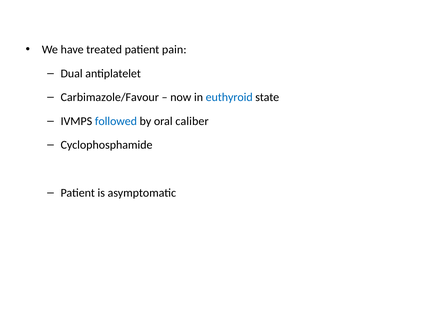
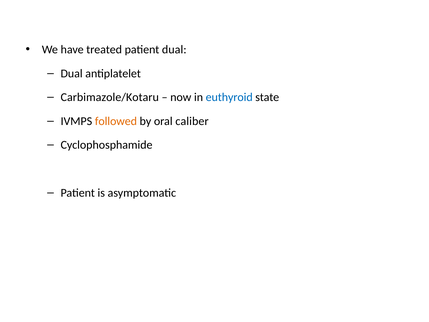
patient pain: pain -> dual (174, 49)
Carbimazole/Favour: Carbimazole/Favour -> Carbimazole/Kotaru (110, 97)
followed colour: blue -> orange (116, 121)
